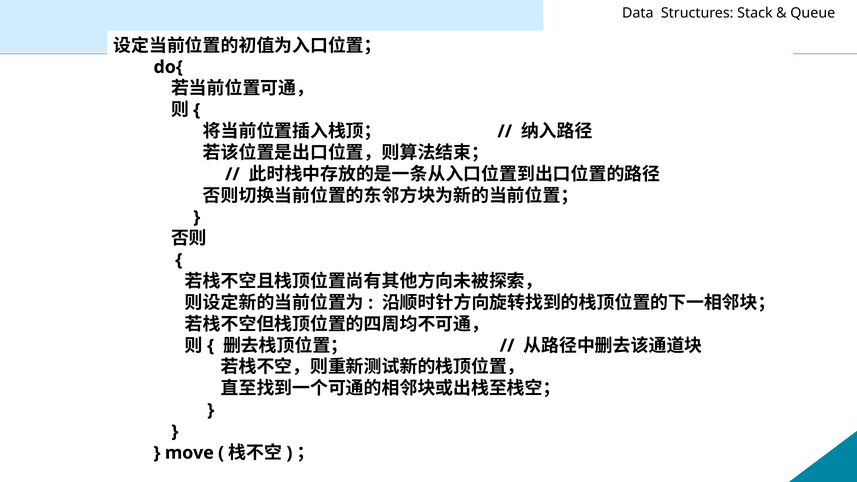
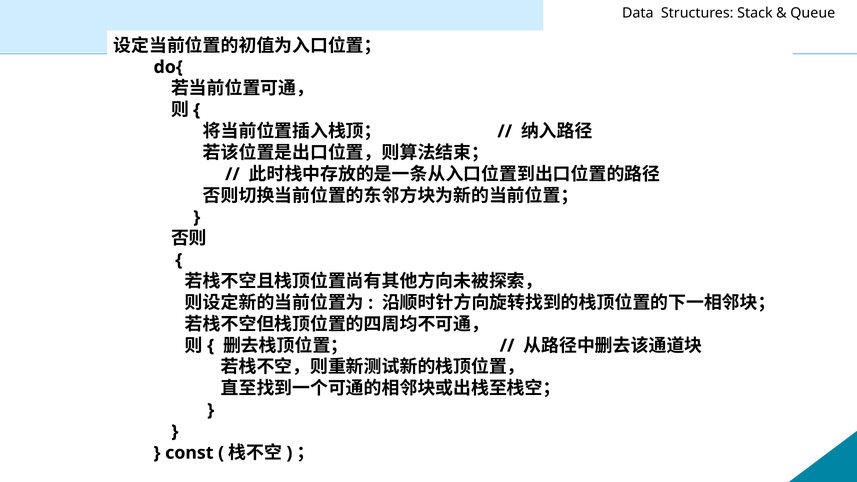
move: move -> const (189, 453)
